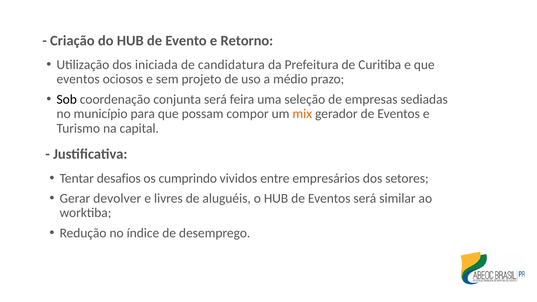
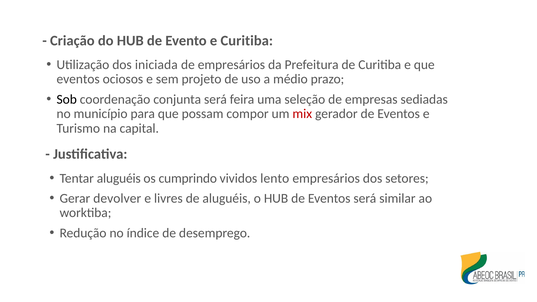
e Retorno: Retorno -> Curitiba (247, 41)
de candidatura: candidatura -> empresários (231, 65)
mix colour: orange -> red (302, 114)
Tentar desafios: desafios -> aluguéis (119, 178)
entre: entre -> lento (275, 178)
